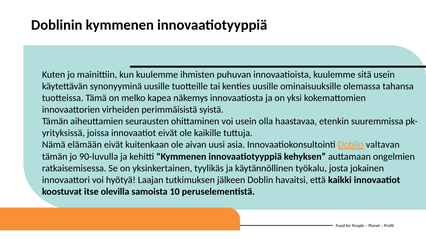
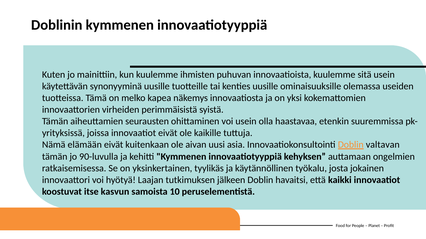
tahansa: tahansa -> useiden (398, 87)
olevilla: olevilla -> kasvun (115, 192)
